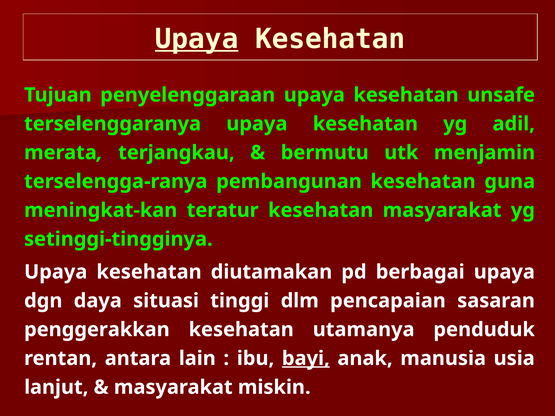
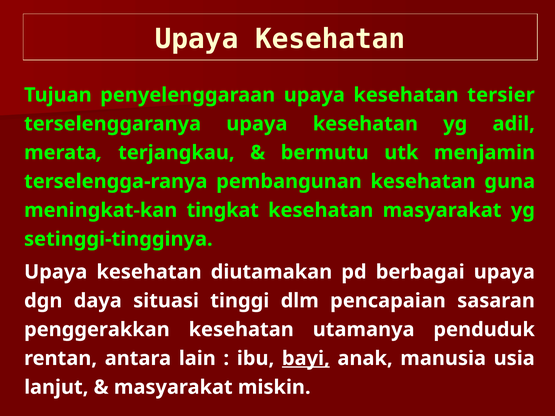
Upaya underline: present -> none (197, 39)
unsafe: unsafe -> tersier (501, 95)
teratur: teratur -> tingkat (223, 210)
